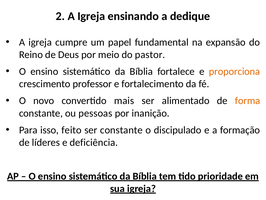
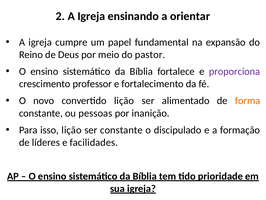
dedique: dedique -> orientar (190, 16)
proporciona colour: orange -> purple (235, 71)
convertido mais: mais -> lição (124, 101)
isso feito: feito -> lição (72, 130)
deficiência: deficiência -> facilidades (94, 142)
